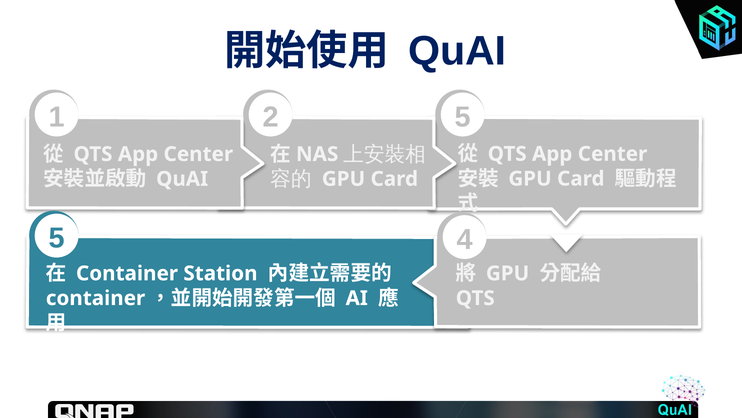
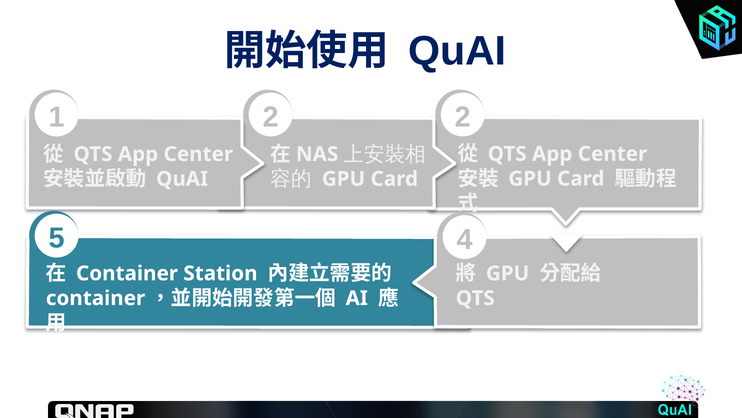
1 5: 5 -> 2 (463, 117)
